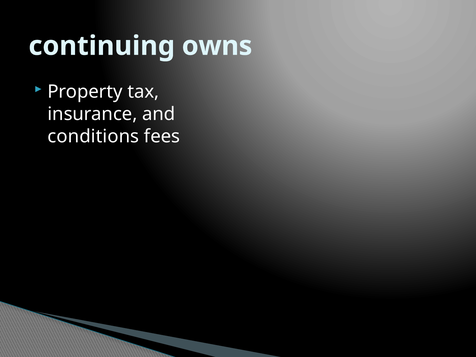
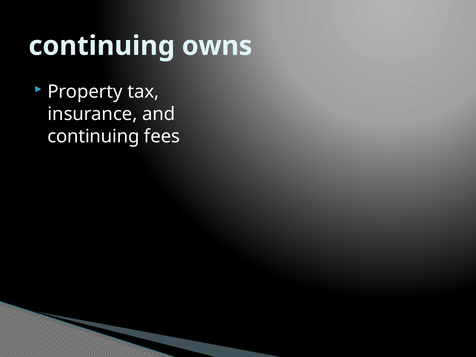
conditions: conditions -> continuing (93, 136)
